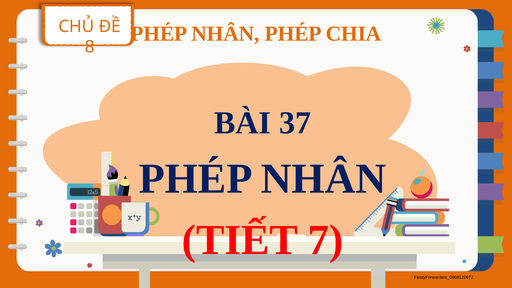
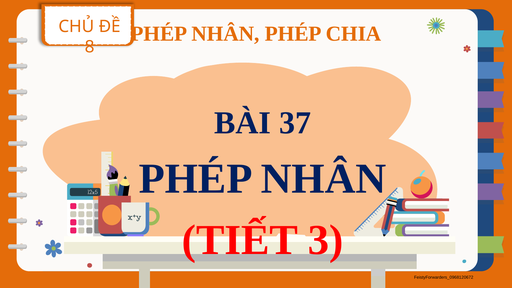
7: 7 -> 3 (326, 240)
